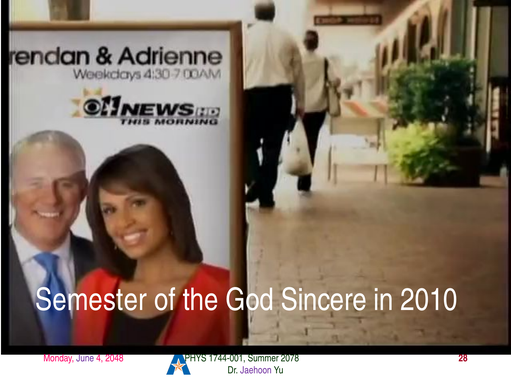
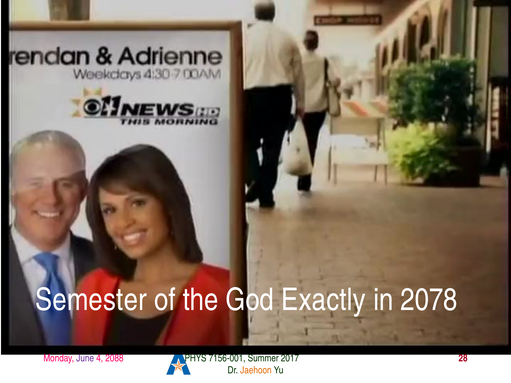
Sincere: Sincere -> Exactly (324, 300)
2010: 2010 -> 2078 (429, 300)
2048: 2048 -> 2088 (114, 358)
1744-001: 1744-001 -> 7156-001 (227, 358)
2078: 2078 -> 2017 (290, 358)
Jaehoon colour: purple -> orange (256, 370)
